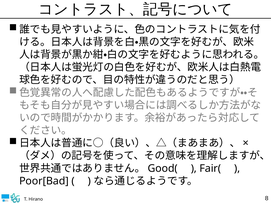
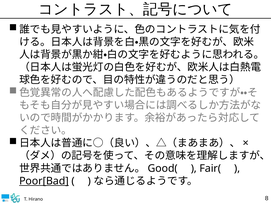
Poor[Bad underline: none -> present (44, 181)
